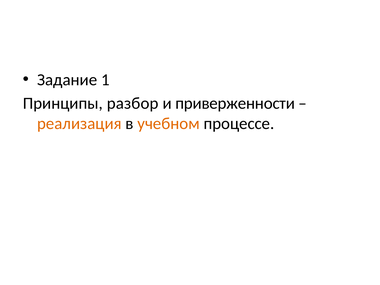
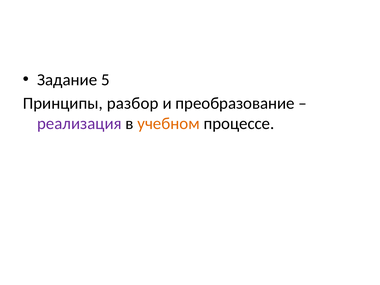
1: 1 -> 5 (105, 80)
приверженности: приверженности -> преобразование (235, 103)
реализация colour: orange -> purple (79, 124)
